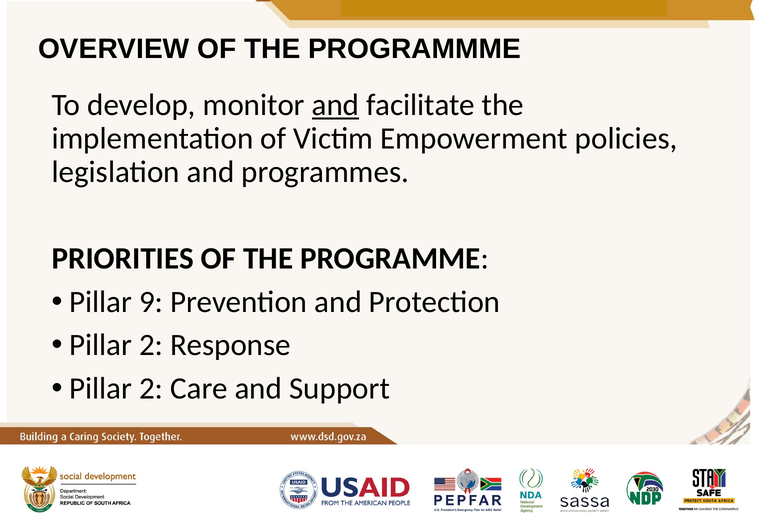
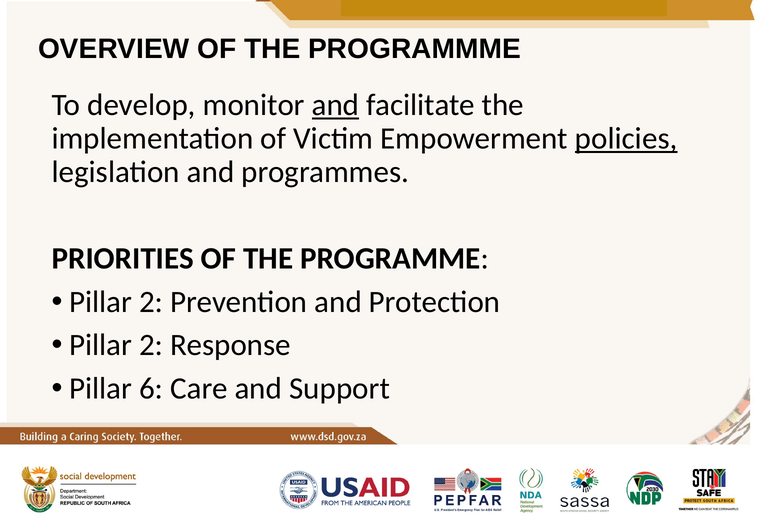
policies underline: none -> present (626, 139)
9: 9 -> 2 (151, 302)
2: 2 -> 6 (151, 389)
